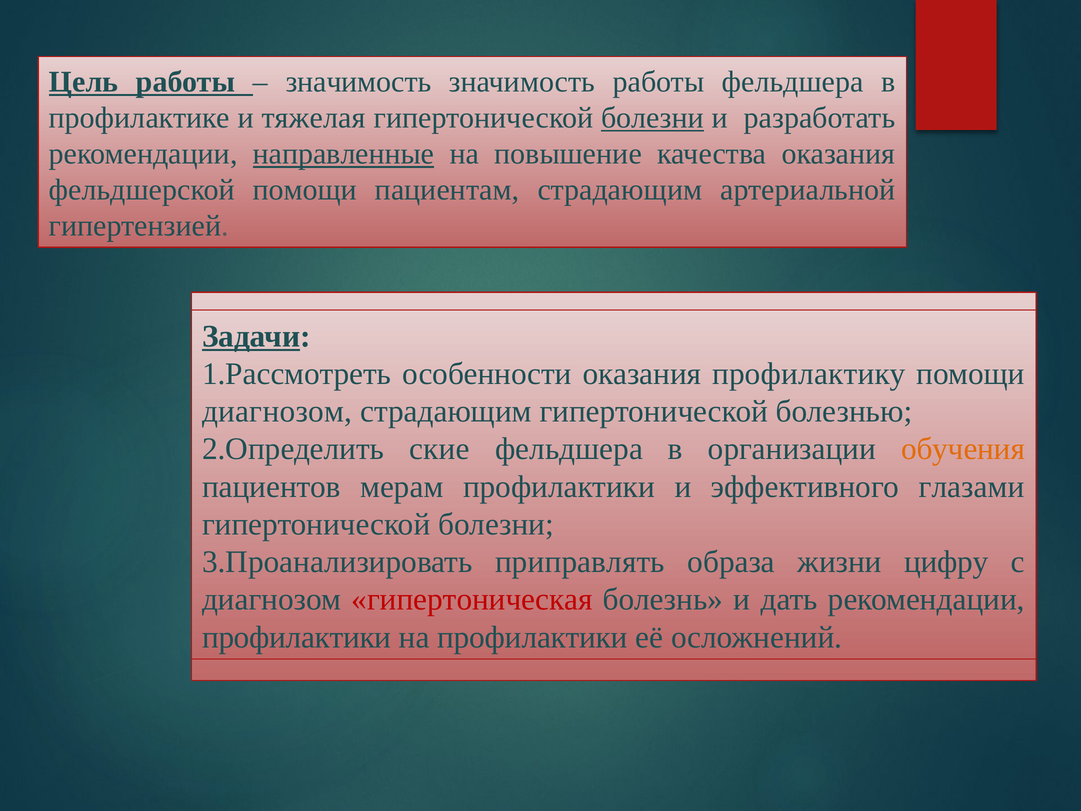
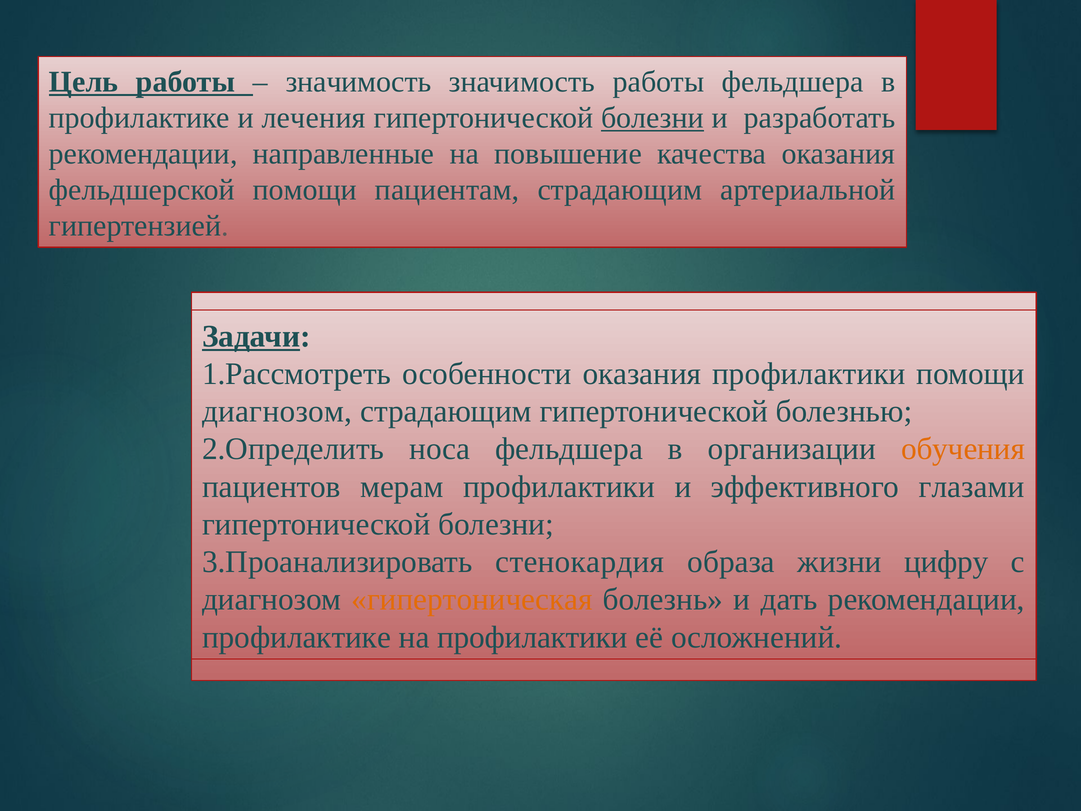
тяжелая: тяжелая -> лечения (314, 118)
направленные underline: present -> none (344, 154)
оказания профилактику: профилактику -> профилактики (809, 374)
ские: ские -> носа (440, 449)
приправлять: приправлять -> стенокардия (580, 562)
гипертоническая colour: red -> orange (472, 599)
профилактики: профилактики -> профилактике (297, 637)
